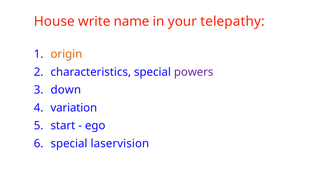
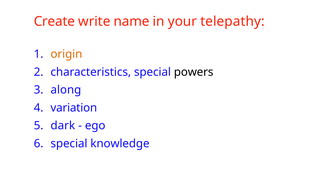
House: House -> Create (54, 21)
powers colour: purple -> black (194, 72)
down: down -> along (66, 90)
start: start -> dark (63, 126)
laservision: laservision -> knowledge (120, 144)
